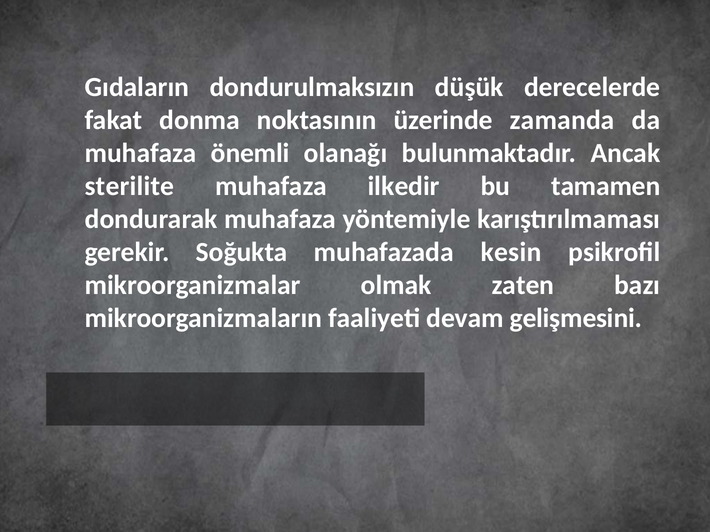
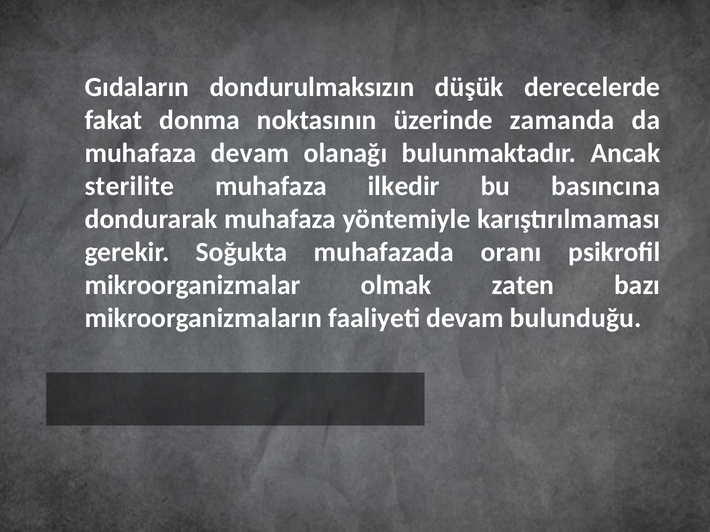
muhafaza önemli: önemli -> devam (250, 153)
tamamen: tamamen -> basıncına (606, 186)
kesin: kesin -> oranı (511, 252)
gelişmesini: gelişmesini -> bulunduğu (576, 319)
